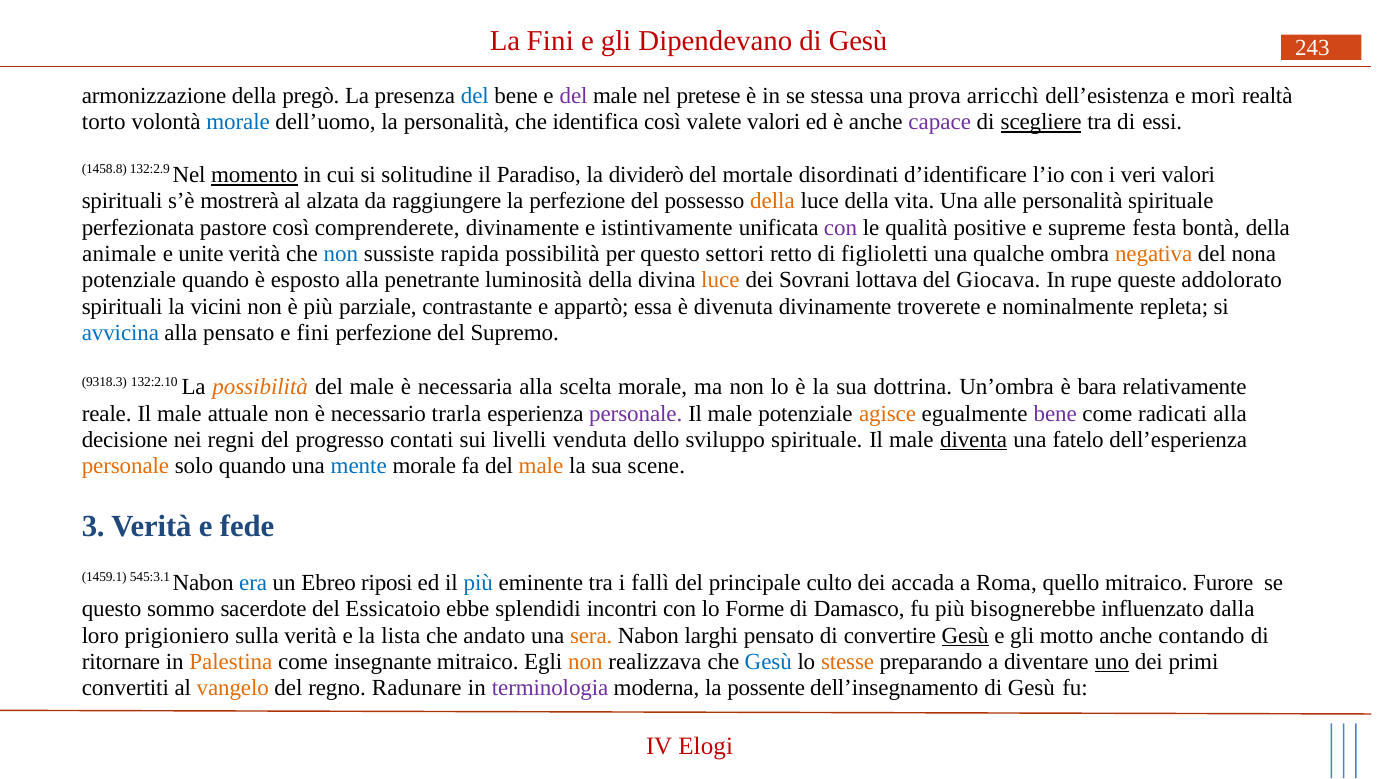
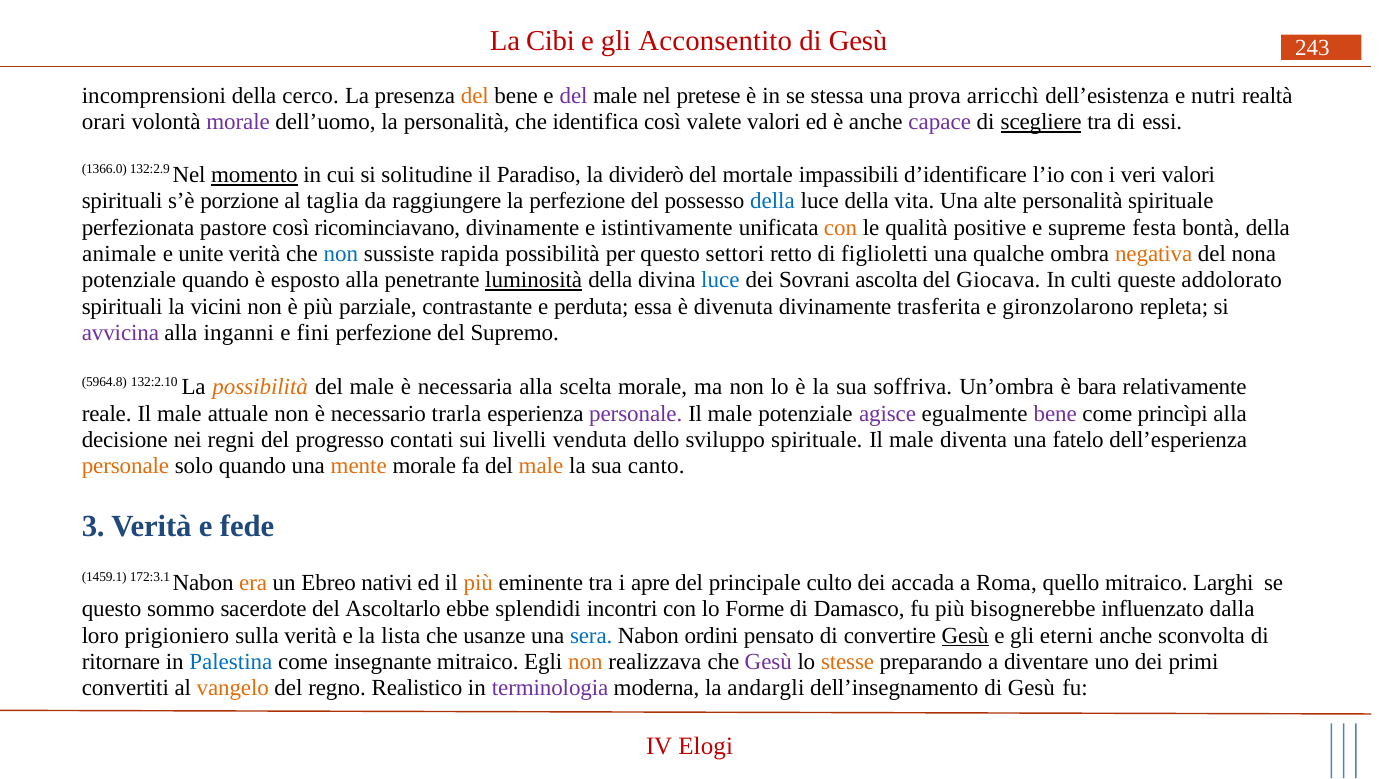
La Fini: Fini -> Cibi (550, 41)
Dipendevano: Dipendevano -> Acconsentito (715, 41)
armonizzazione: armonizzazione -> incomprensioni (154, 96)
pregò: pregò -> cerco (311, 96)
del colour: blue -> orange (475, 96)
morì: morì -> nutri (1213, 96)
torto: torto -> orari (104, 122)
morale colour: blue -> purple (238, 122)
1458.8: 1458.8 -> 1366.0 (104, 169)
disordinati: disordinati -> impassibili (849, 175)
mostrerà: mostrerà -> porzione (240, 201)
alzata: alzata -> taglia (333, 201)
della colour: orange -> blue (772, 201)
alle: alle -> alte (1000, 201)
comprenderete: comprenderete -> ricominciavano (387, 228)
con colour: purple -> orange (841, 228)
luminosità underline: none -> present (534, 280)
luce colour: orange -> blue (720, 280)
lottava: lottava -> ascolta (887, 280)
rupe: rupe -> culti (1091, 280)
appartò: appartò -> perduta (591, 306)
troverete: troverete -> trasferita (939, 306)
nominalmente: nominalmente -> gironzolarono (1068, 306)
avvicina colour: blue -> purple (120, 333)
alla pensato: pensato -> inganni (239, 333)
9318.3: 9318.3 -> 5964.8 (104, 382)
dottrina: dottrina -> soffriva (913, 387)
agisce colour: orange -> purple (888, 413)
radicati: radicati -> princìpi (1173, 413)
diventa underline: present -> none (974, 440)
mente colour: blue -> orange (359, 466)
scene: scene -> canto (656, 466)
545:3.1: 545:3.1 -> 172:3.1 (150, 577)
era colour: blue -> orange (253, 583)
riposi: riposi -> nativi (387, 583)
più colour: blue -> orange (478, 583)
fallì: fallì -> apre (650, 583)
Furore: Furore -> Larghi (1223, 583)
Essicatoio: Essicatoio -> Ascoltarlo (393, 609)
andato: andato -> usanze (494, 635)
sera colour: orange -> blue (591, 635)
larghi: larghi -> ordini (711, 635)
motto: motto -> eterni (1067, 635)
contando: contando -> sconvolta (1202, 635)
Palestina colour: orange -> blue (231, 662)
Gesù colour: blue -> purple (768, 662)
uno underline: present -> none (1112, 662)
Radunare: Radunare -> Realistico (417, 688)
possente: possente -> andargli (766, 688)
